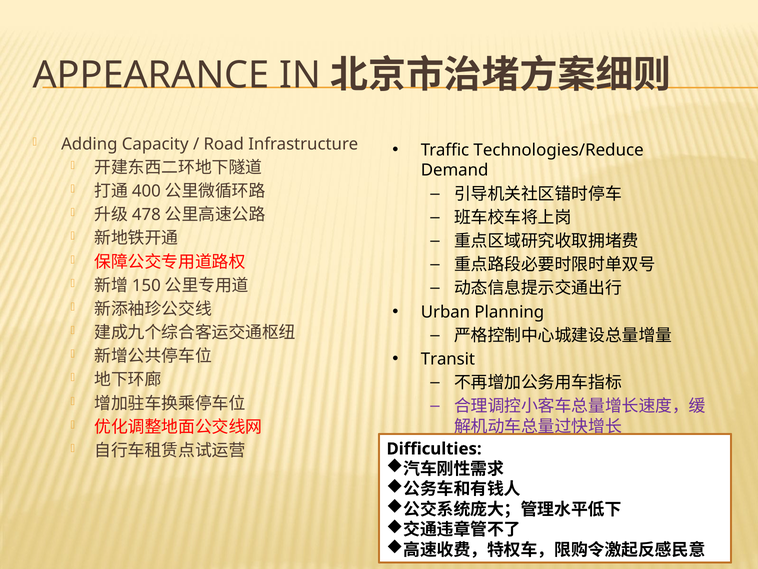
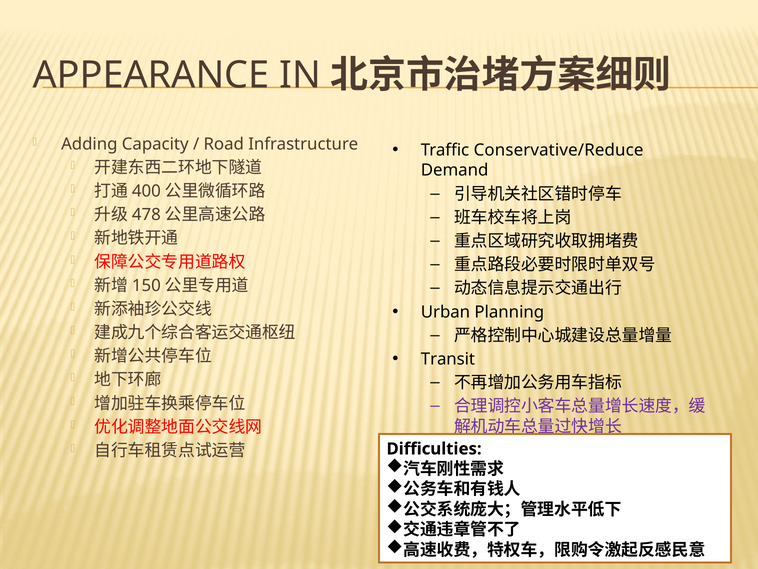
Technologies/Reduce: Technologies/Reduce -> Conservative/Reduce (559, 150)
